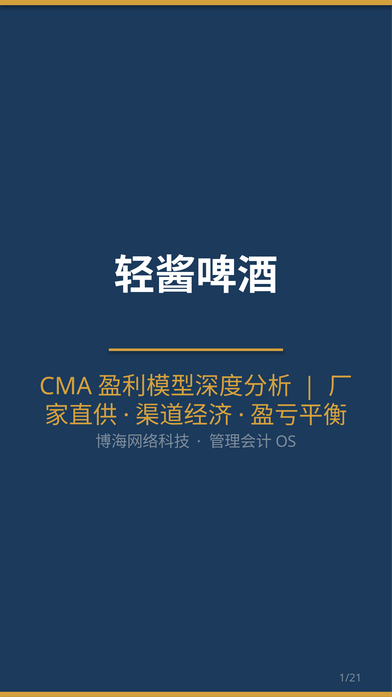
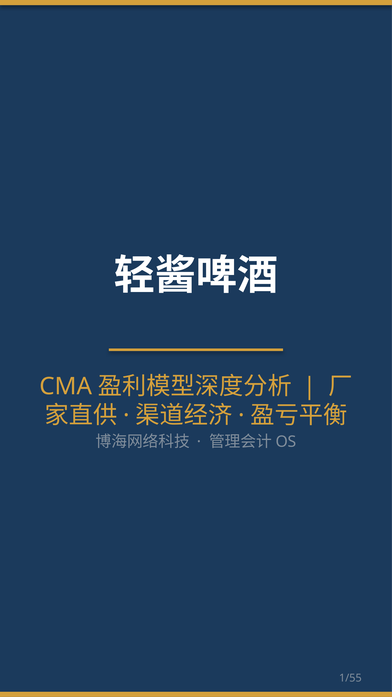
1/21: 1/21 -> 1/55 (350, 678)
